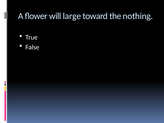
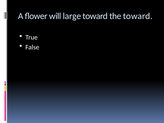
the nothing: nothing -> toward (138, 16)
